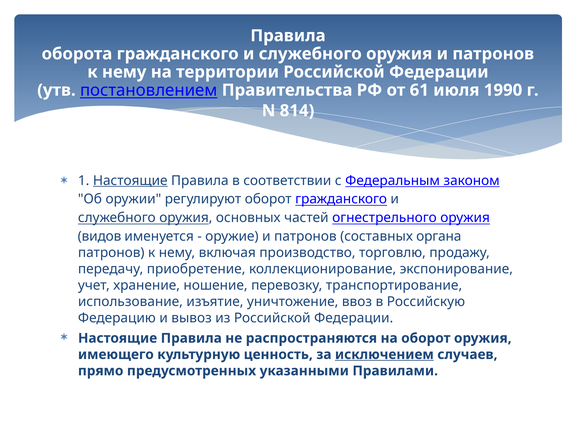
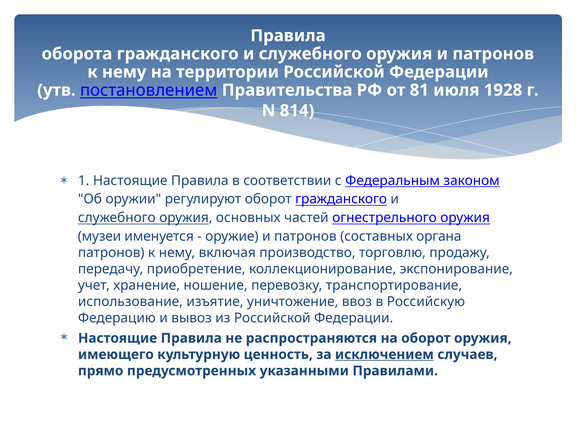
61: 61 -> 81 (419, 90)
1990: 1990 -> 1928 (503, 90)
Настоящие underline: present -> none (130, 181)
видов: видов -> музеи (99, 236)
